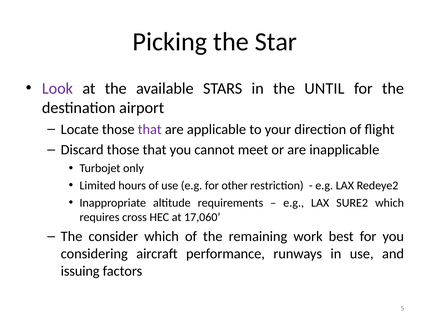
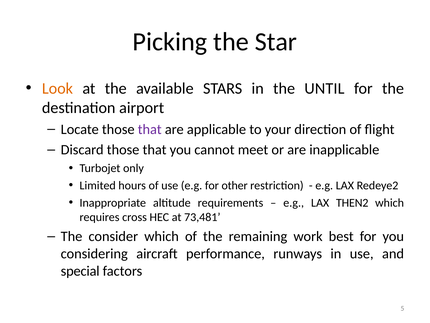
Look colour: purple -> orange (57, 88)
SURE2: SURE2 -> THEN2 (352, 203)
17,060: 17,060 -> 73,481 (202, 217)
issuing: issuing -> special (80, 271)
